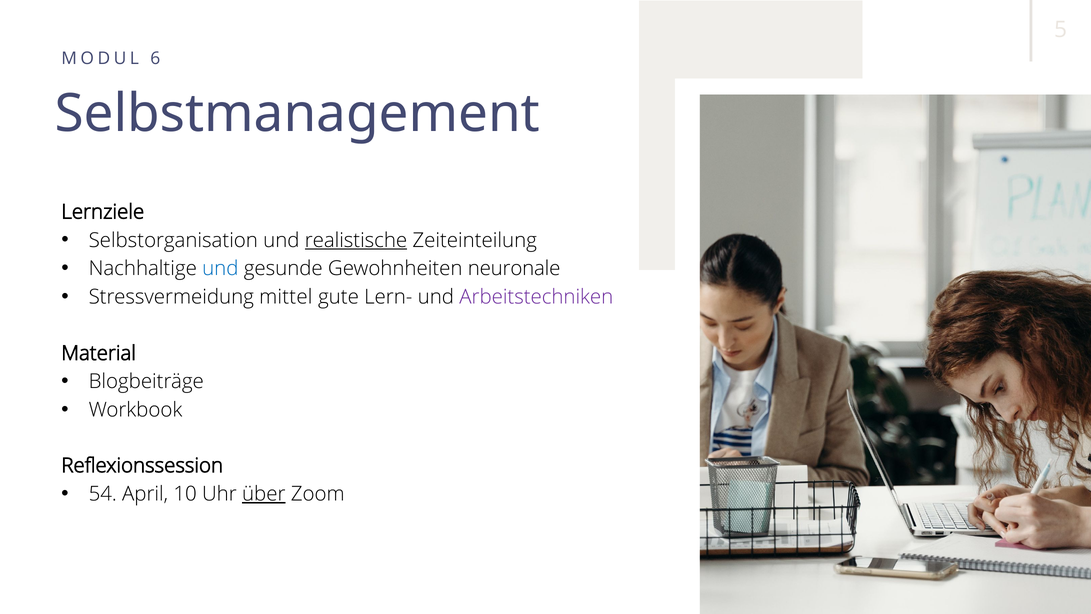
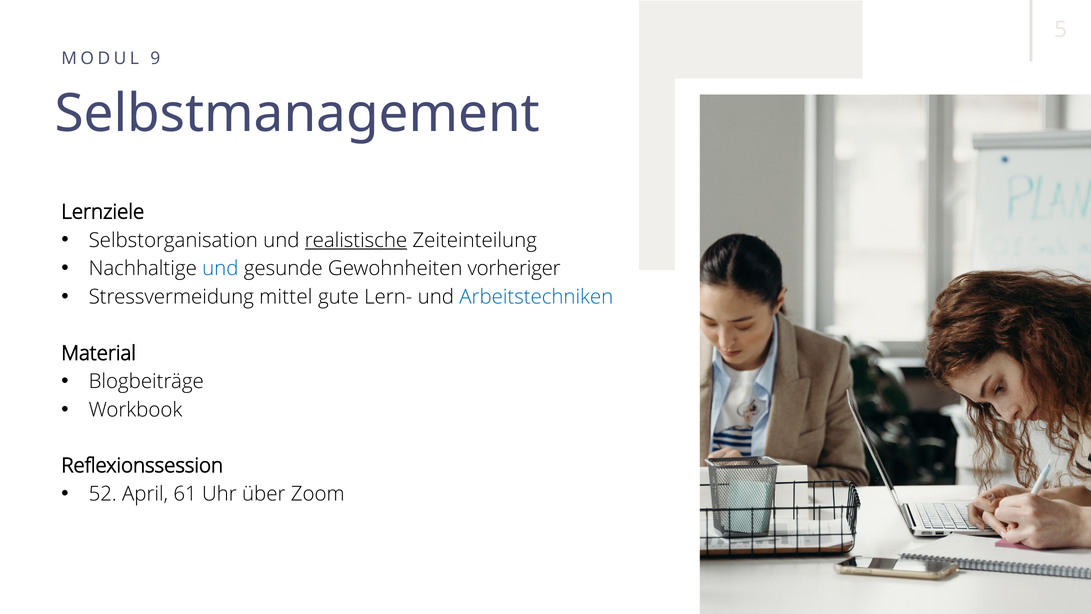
6: 6 -> 9 (155, 59)
neuronale: neuronale -> vorheriger (514, 269)
Arbeitstechniken colour: purple -> blue (536, 297)
54: 54 -> 52 (103, 494)
10: 10 -> 61 (185, 494)
über underline: present -> none (264, 494)
